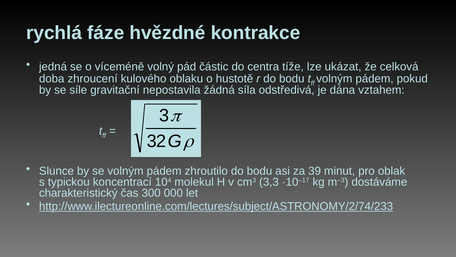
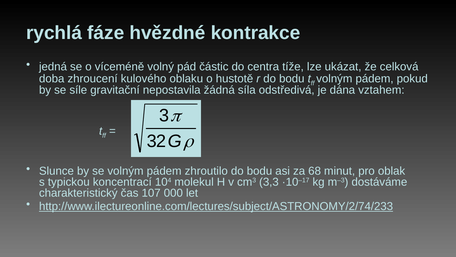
39: 39 -> 68 (315, 171)
300: 300 -> 107 (151, 193)
